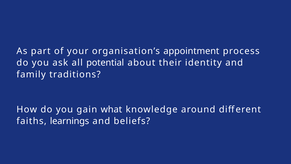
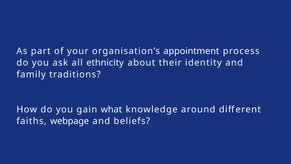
potential: potential -> ethnicity (105, 63)
learnings: learnings -> webpage (70, 121)
